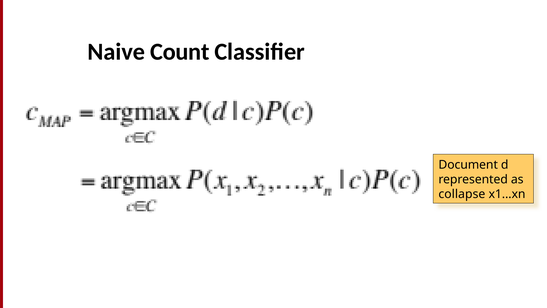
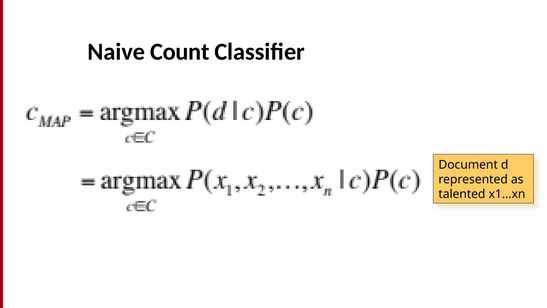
collapse: collapse -> talented (462, 194)
